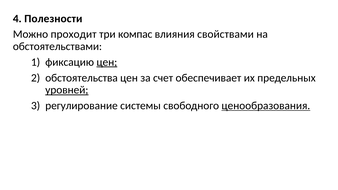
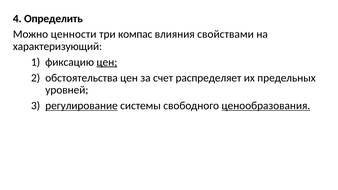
Полезности: Полезности -> Определить (53, 19)
проходит: проходит -> ценности (74, 34)
обстоятельствами: обстоятельствами -> характеризующий (57, 46)
обеспечивает: обеспечивает -> распределяет (208, 78)
уровней underline: present -> none (67, 90)
регулирование underline: none -> present (82, 106)
